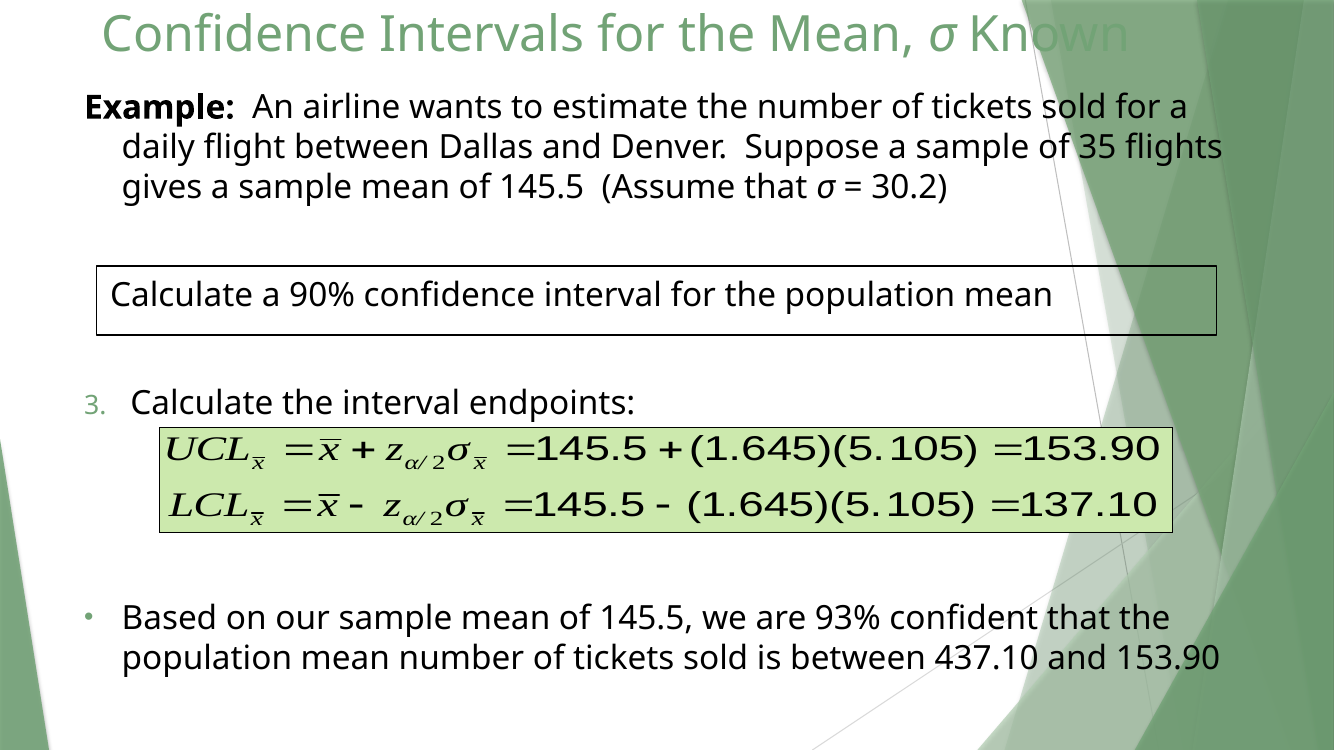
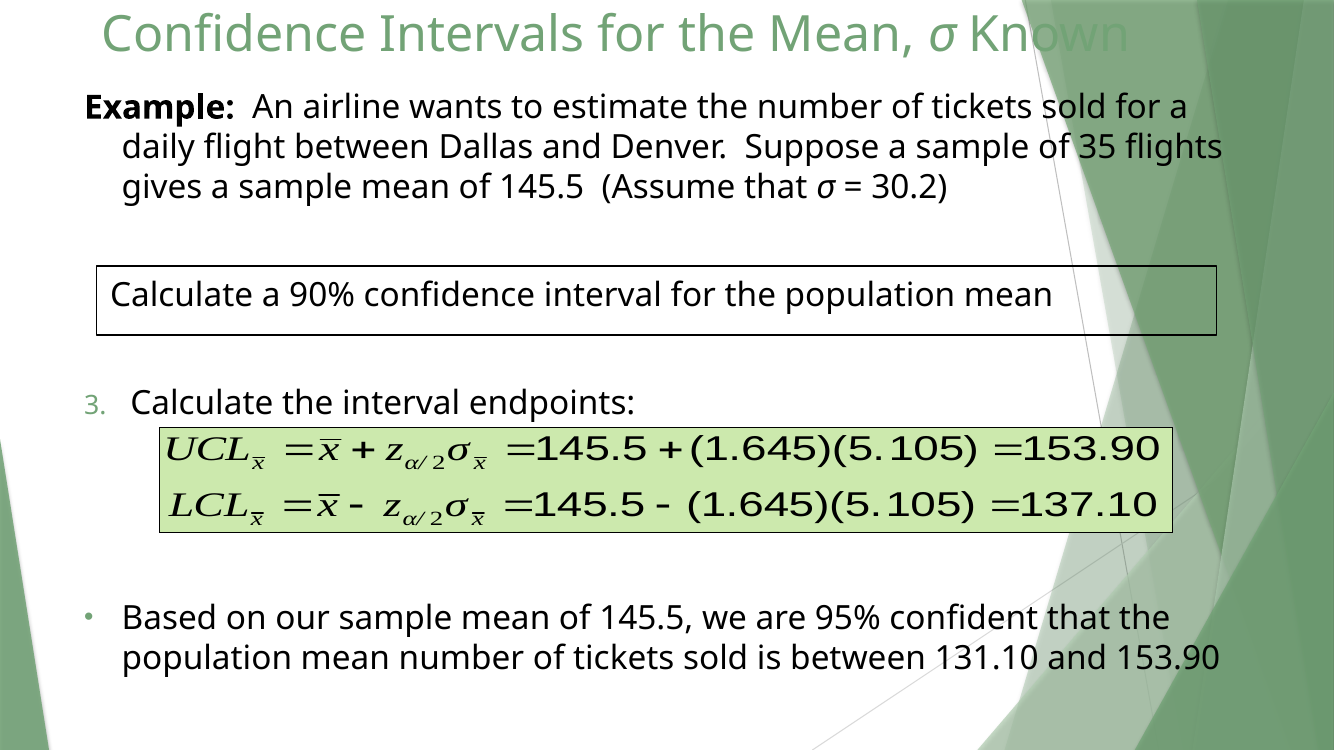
93%: 93% -> 95% (848, 619)
437.10: 437.10 -> 131.10 (987, 659)
